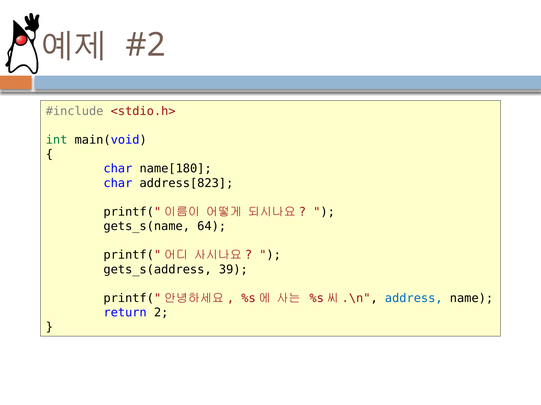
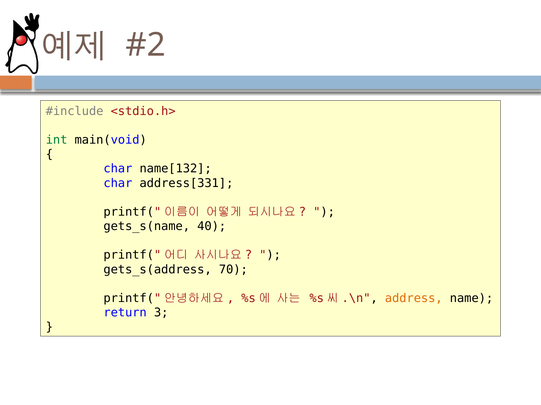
name[180: name[180 -> name[132 (176, 169)
address[823: address[823 -> address[331 (186, 183)
64: 64 -> 40 (212, 227)
39: 39 -> 70 (233, 270)
address colour: blue -> orange (414, 299)
2: 2 -> 3 (161, 313)
